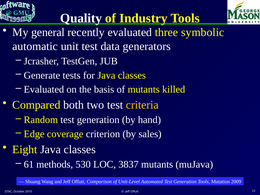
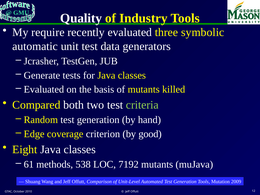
general: general -> require (48, 32)
criteria colour: yellow -> light green (142, 105)
sales: sales -> good (150, 134)
530: 530 -> 538 (83, 164)
3837: 3837 -> 7192 (129, 164)
